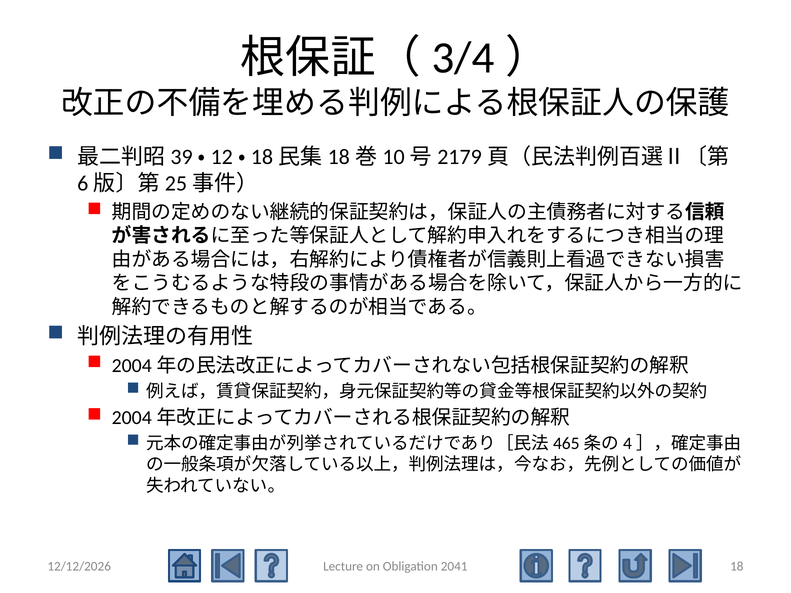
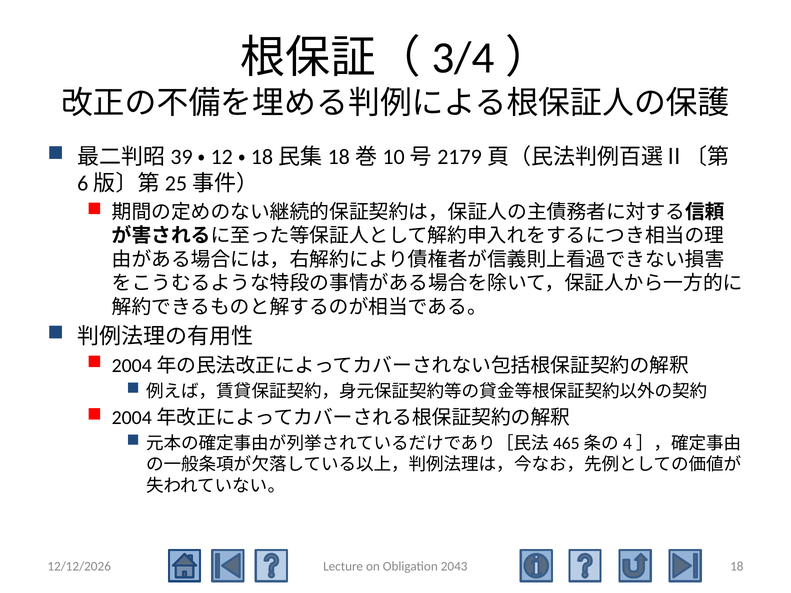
2041: 2041 -> 2043 (454, 567)
